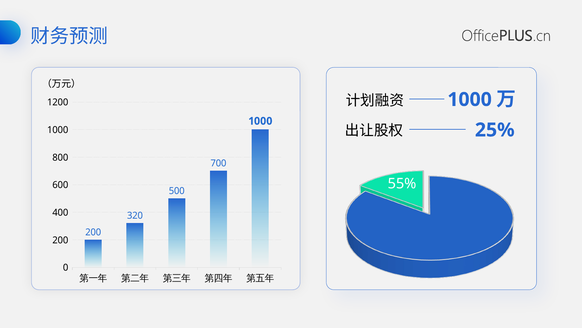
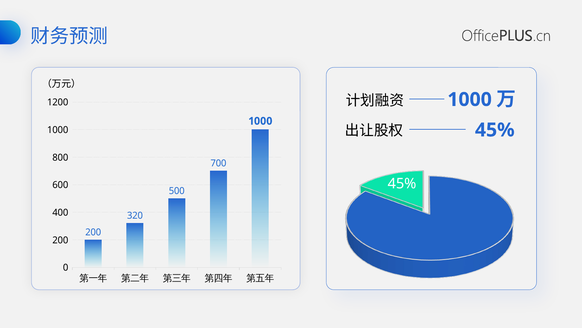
25%: 25% -> 45% (495, 130)
55%: 55% -> 45% (402, 183)
